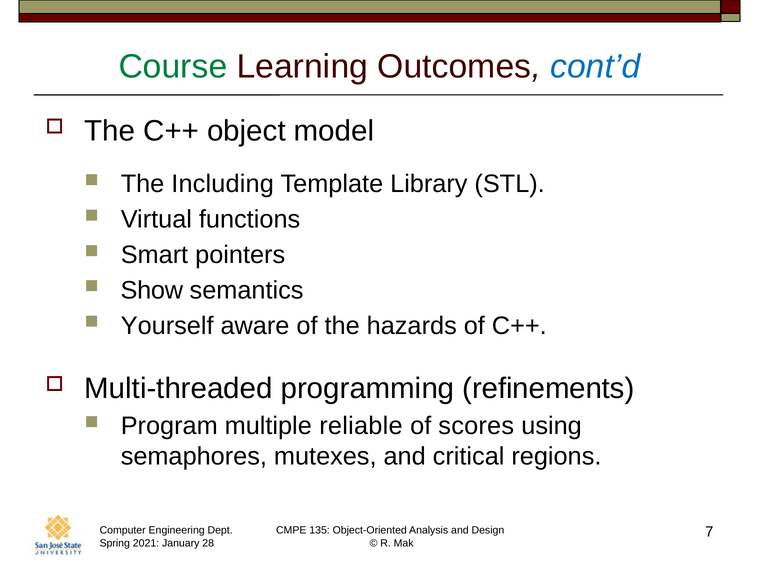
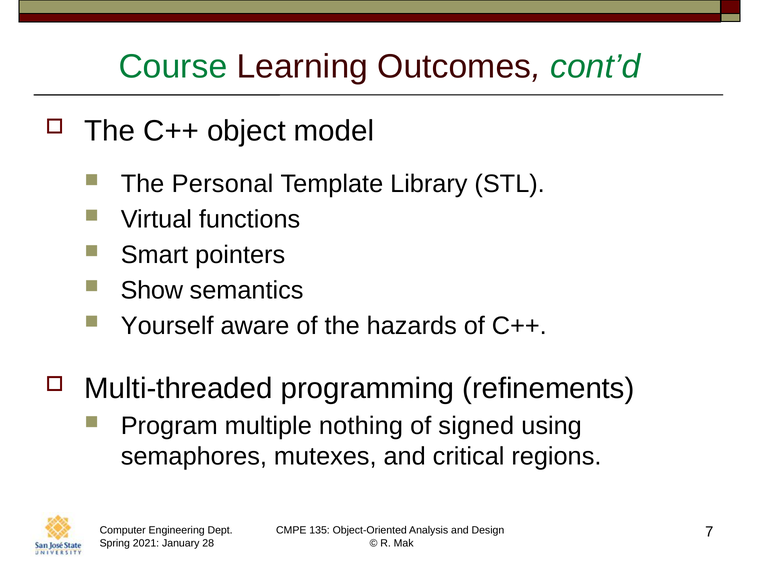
cont’d colour: blue -> green (595, 67)
Including: Including -> Personal (223, 184)
reliable: reliable -> nothing (361, 426)
scores: scores -> signed (476, 426)
